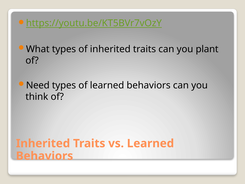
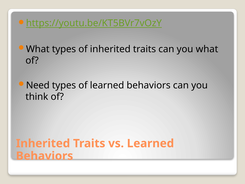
you plant: plant -> what (207, 49)
